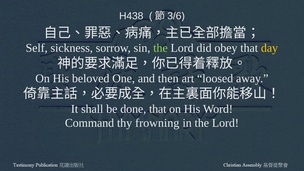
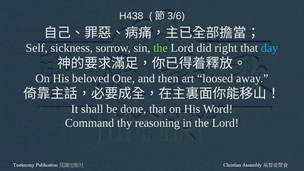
obey: obey -> right (226, 48)
day colour: yellow -> light blue (269, 48)
frowning: frowning -> reasoning (157, 123)
